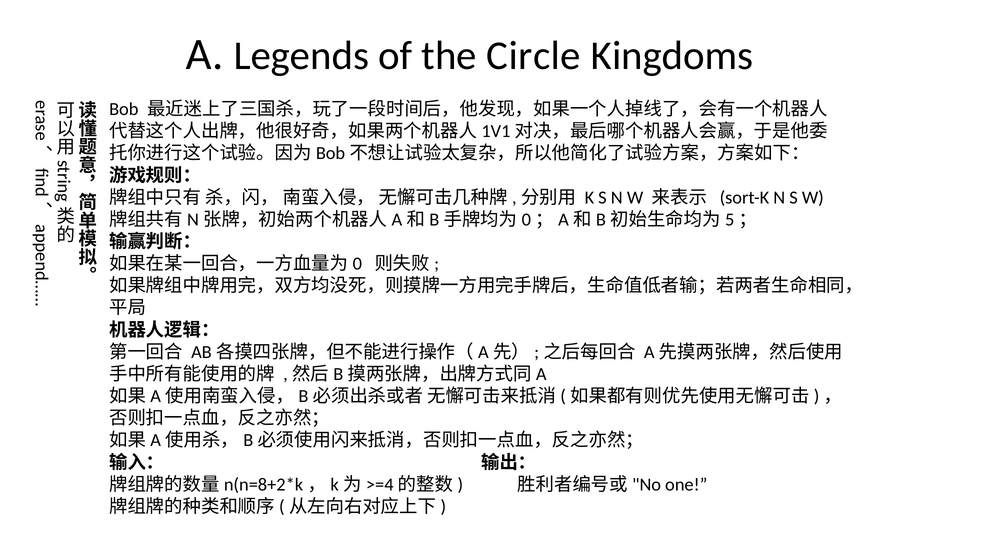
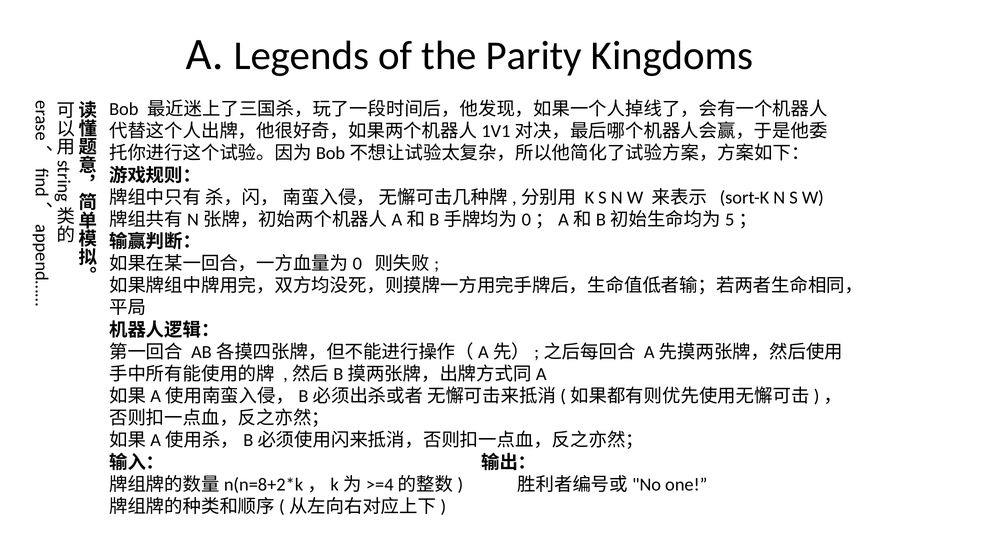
Circle: Circle -> Parity (534, 56)
